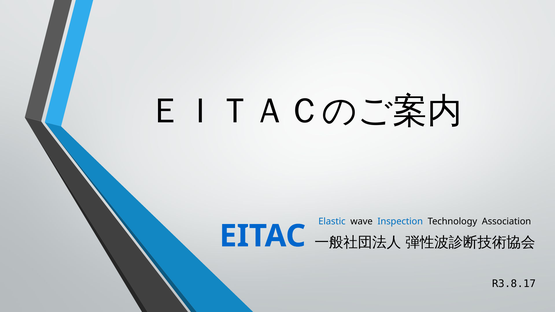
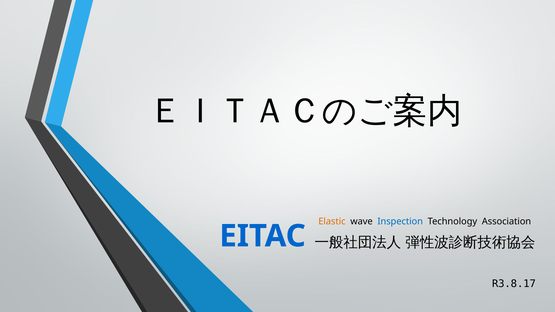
Elastic colour: blue -> orange (332, 222)
